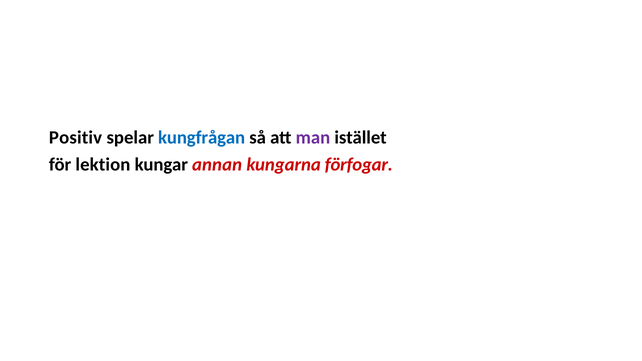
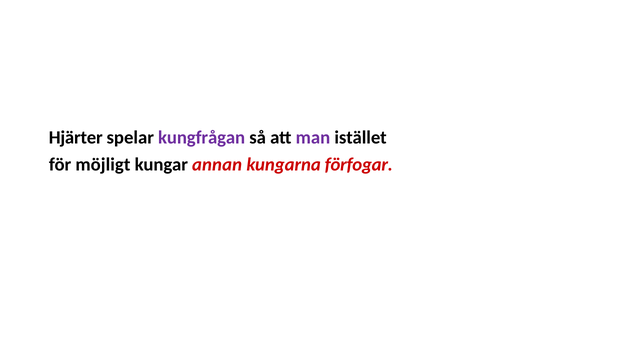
Positiv: Positiv -> Hjärter (76, 138)
kungfrågan colour: blue -> purple (202, 138)
lektion: lektion -> möjligt (103, 165)
